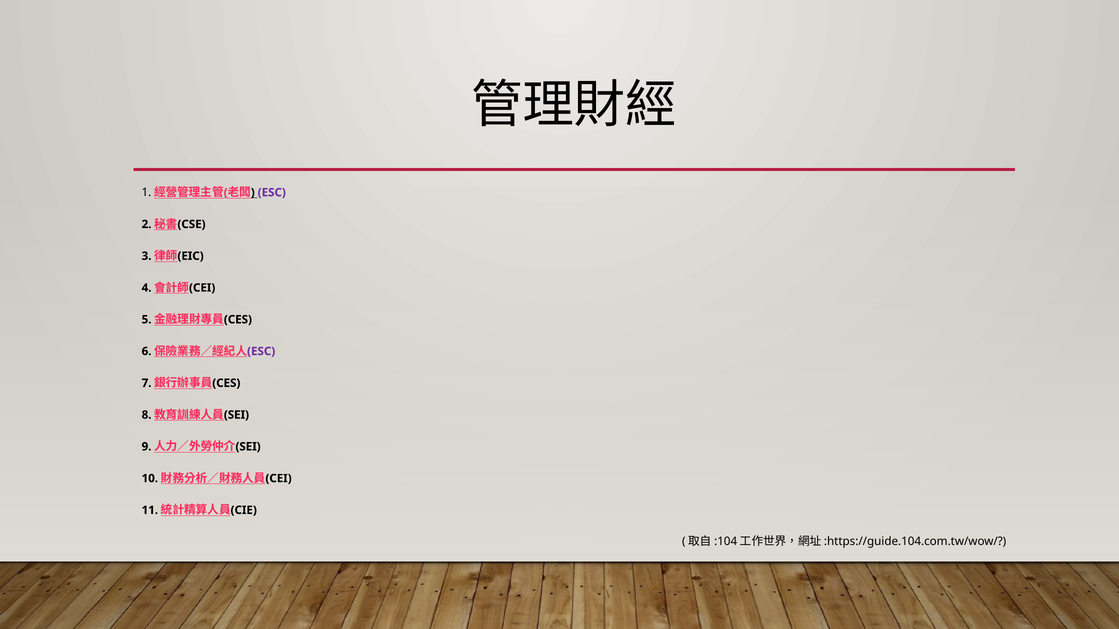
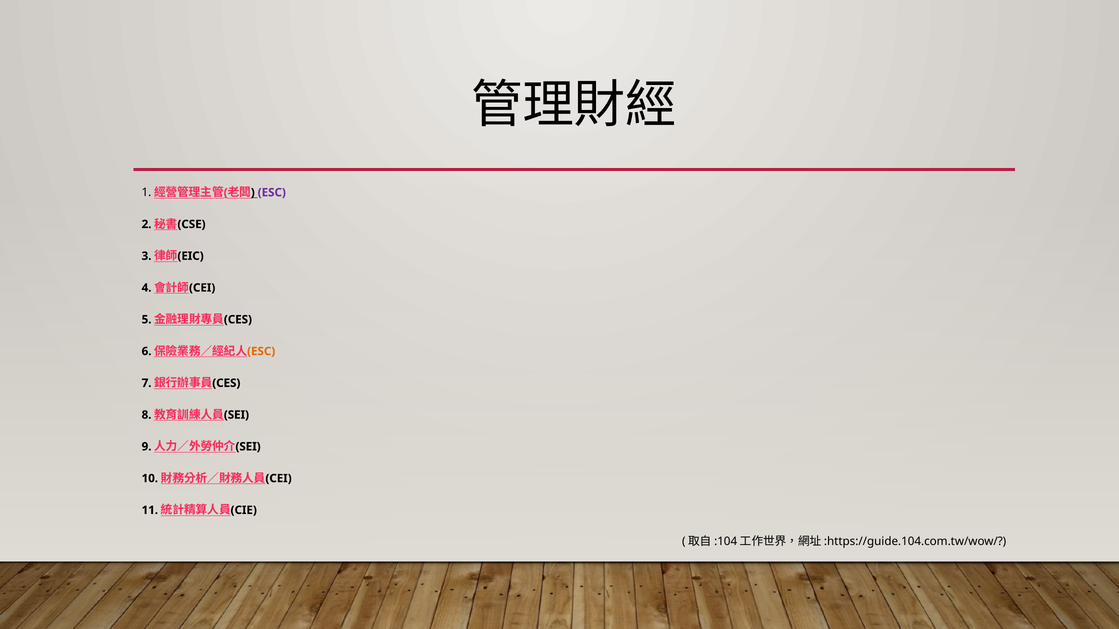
ESC colour: purple -> orange (261, 352)
